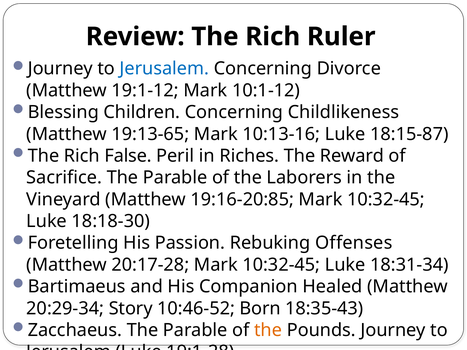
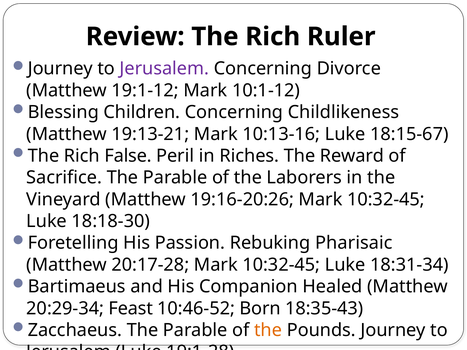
Jerusalem colour: blue -> purple (164, 69)
19:13-65: 19:13-65 -> 19:13-21 (150, 134)
18:15-87: 18:15-87 -> 18:15-67 (409, 134)
19:16-20:85: 19:16-20:85 -> 19:16-20:26 (242, 200)
Offenses: Offenses -> Pharisaic (354, 243)
Story: Story -> Feast (131, 309)
